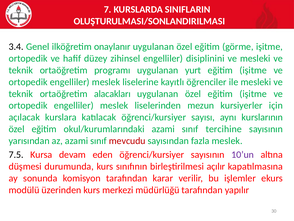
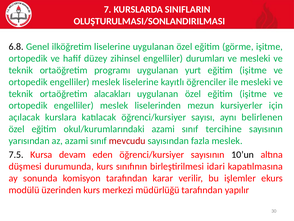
3.4: 3.4 -> 6.8 (16, 47)
ilköğretim onaylanır: onaylanır -> liselerine (112, 47)
disiplinini: disiplinini -> durumları (205, 58)
kurslarının: kurslarının -> belirlenen (262, 117)
10’un colour: purple -> black (243, 154)
açılır: açılır -> idari (216, 166)
